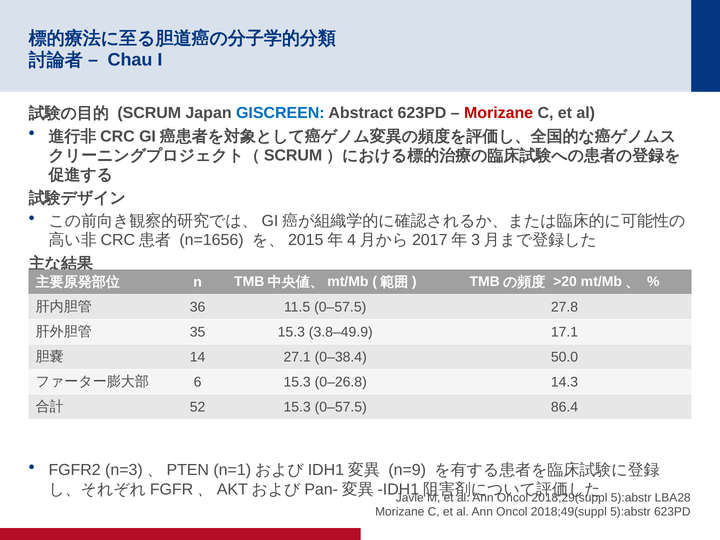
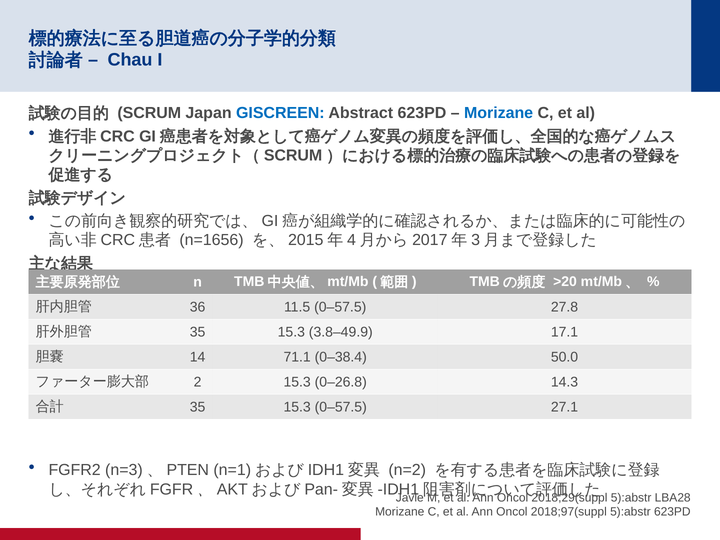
Morizane colour: red -> blue (499, 113)
27.1: 27.1 -> 71.1 (297, 357)
6: 6 -> 2 (198, 382)
52: 52 -> 35 (198, 407)
86.4: 86.4 -> 27.1 (565, 407)
n=9: n=9 -> n=2 (407, 470)
2018;49(suppl: 2018;49(suppl -> 2018;97(suppl (569, 512)
